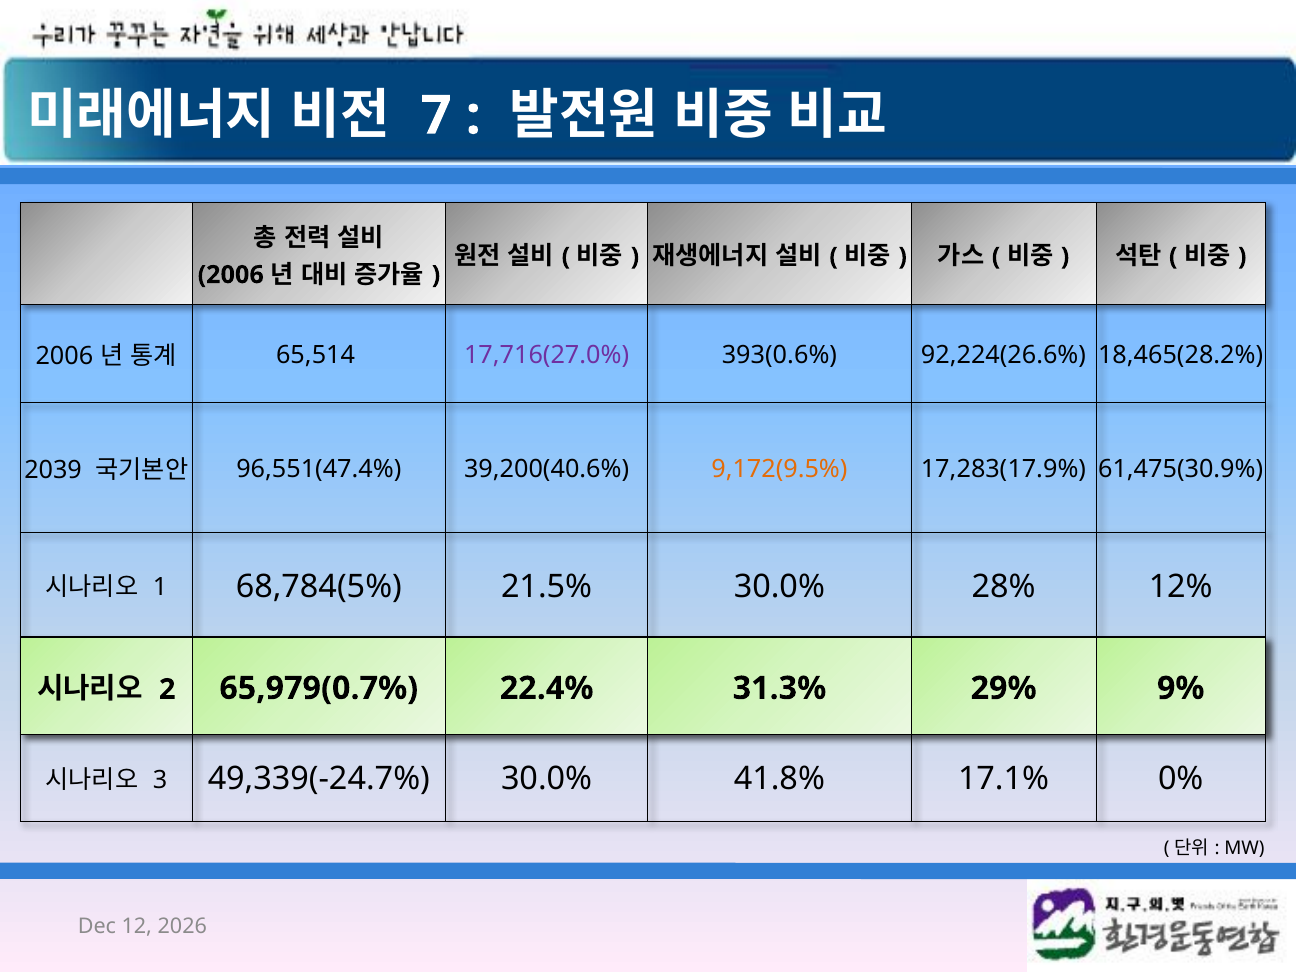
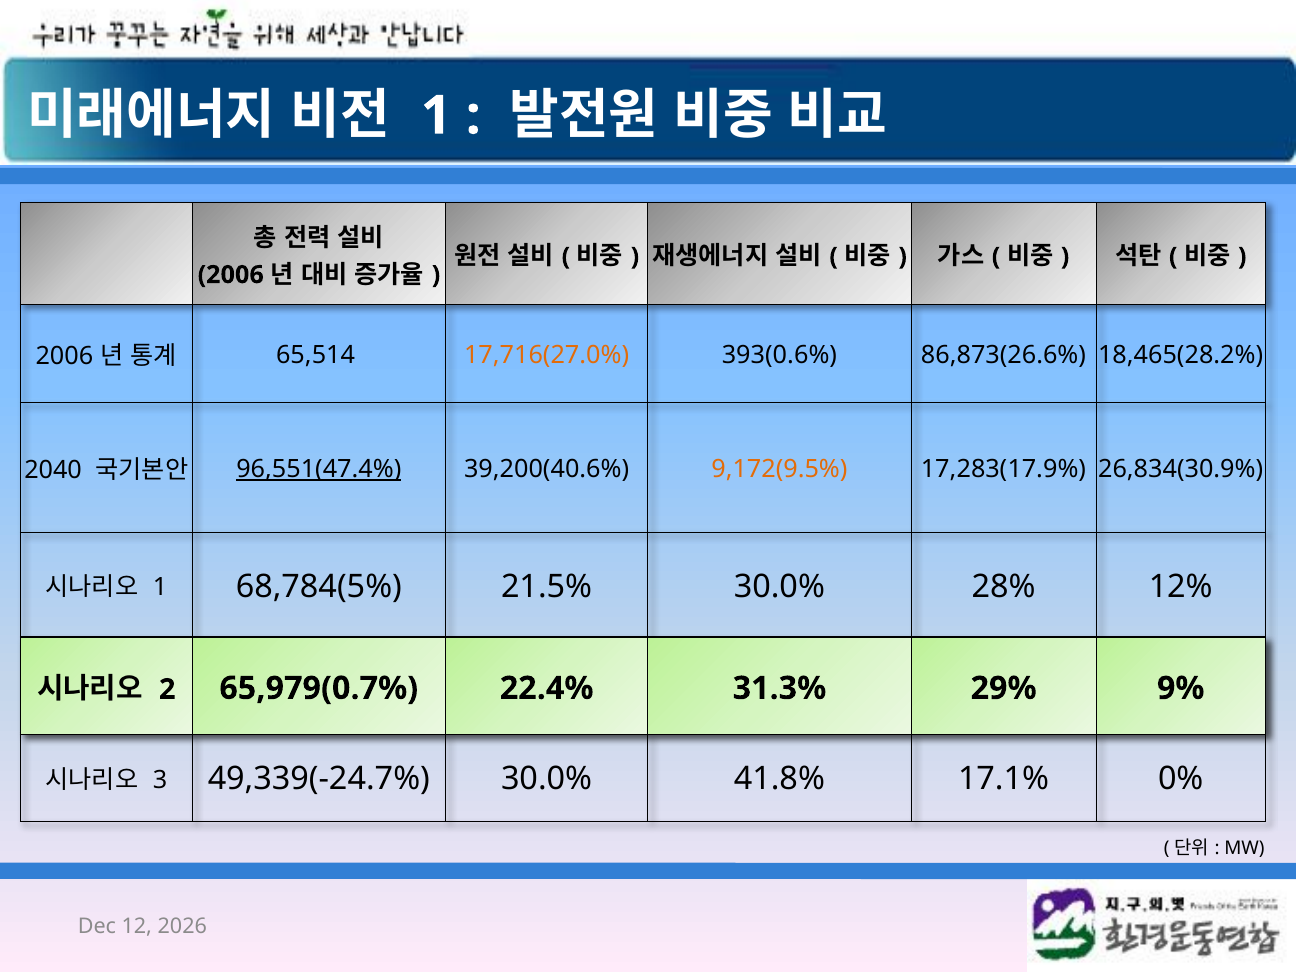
7: 7 -> 1 (436, 116)
17,716(27.0% colour: purple -> orange (547, 355)
92,224(26.6%: 92,224(26.6% -> 86,873(26.6% (1003, 355)
2039: 2039 -> 2040 (53, 470)
96,551(47.4% underline: none -> present (319, 469)
61,475(30.9%: 61,475(30.9% -> 26,834(30.9% (1181, 469)
